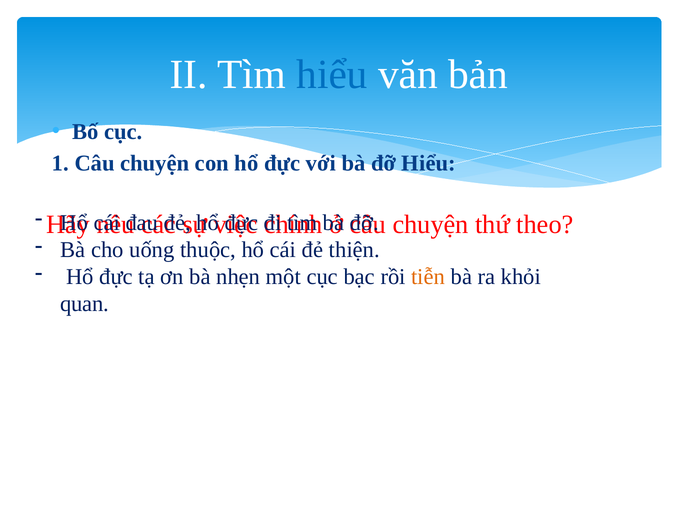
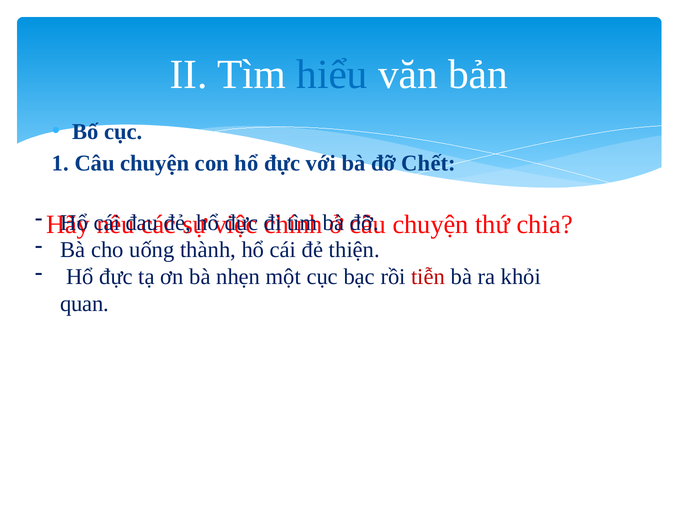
đỡ Hiểu: Hiểu -> Chết (429, 163)
theo: theo -> chia (545, 224)
thuộc: thuộc -> thành (208, 249)
tiễn colour: orange -> red (428, 277)
